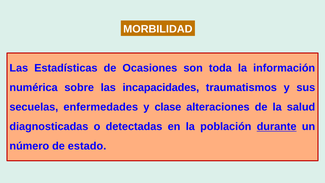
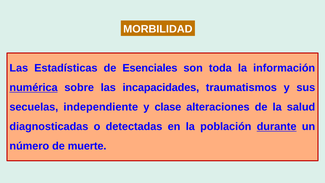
Ocasiones: Ocasiones -> Esenciales (150, 68)
numérica underline: none -> present (34, 87)
enfermedades: enfermedades -> independiente (101, 107)
estado: estado -> muerte (87, 146)
